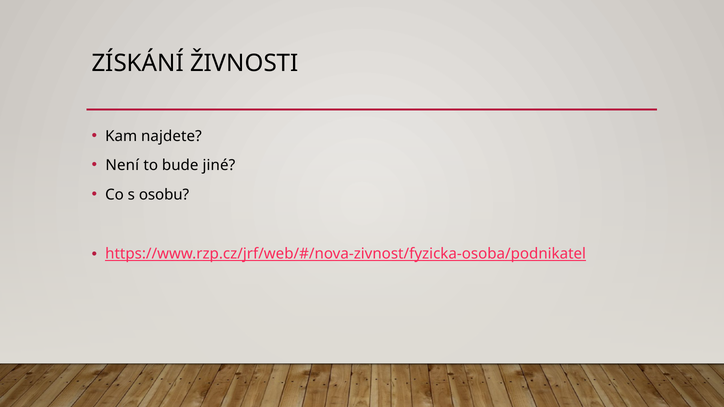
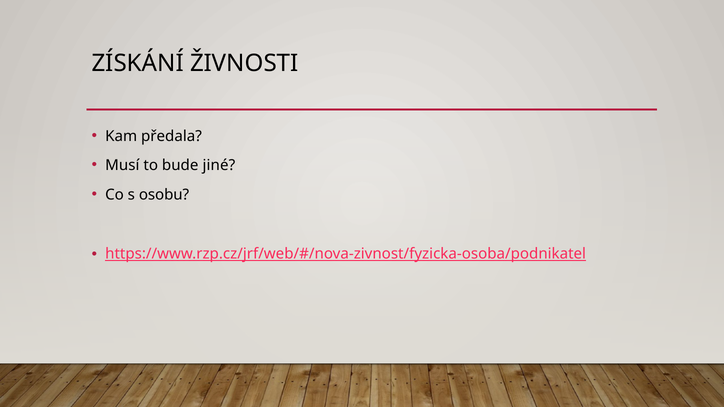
najdete: najdete -> předala (171, 136)
Není: Není -> Musí (122, 165)
